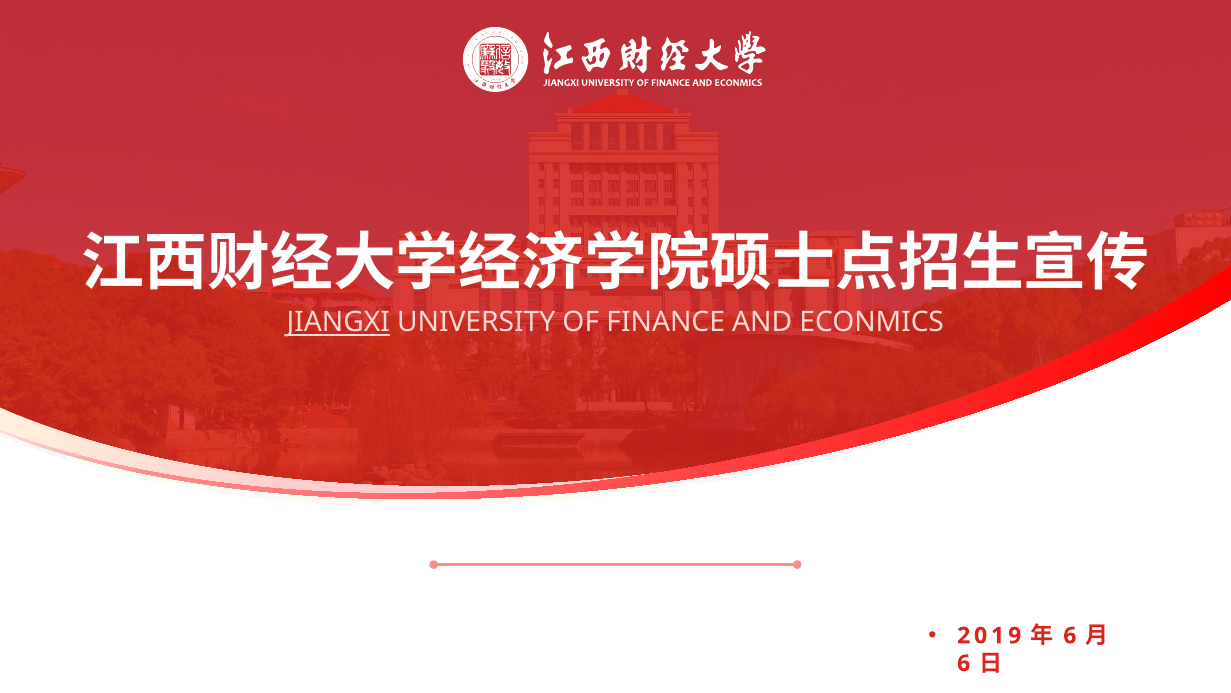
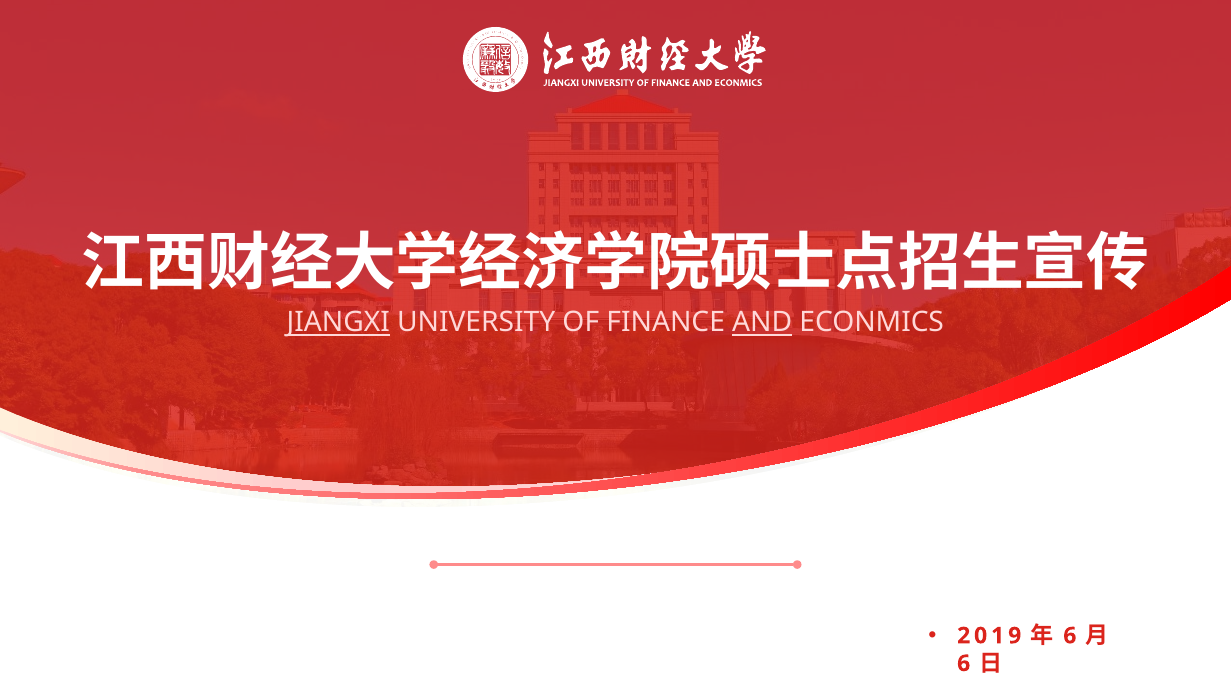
AND underline: none -> present (762, 322)
